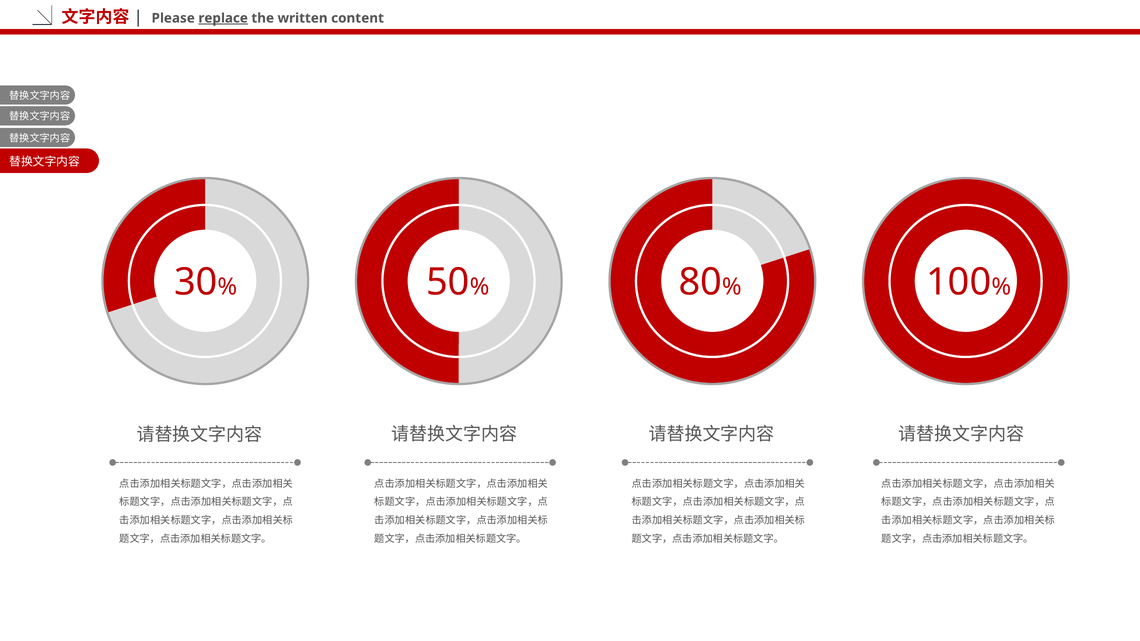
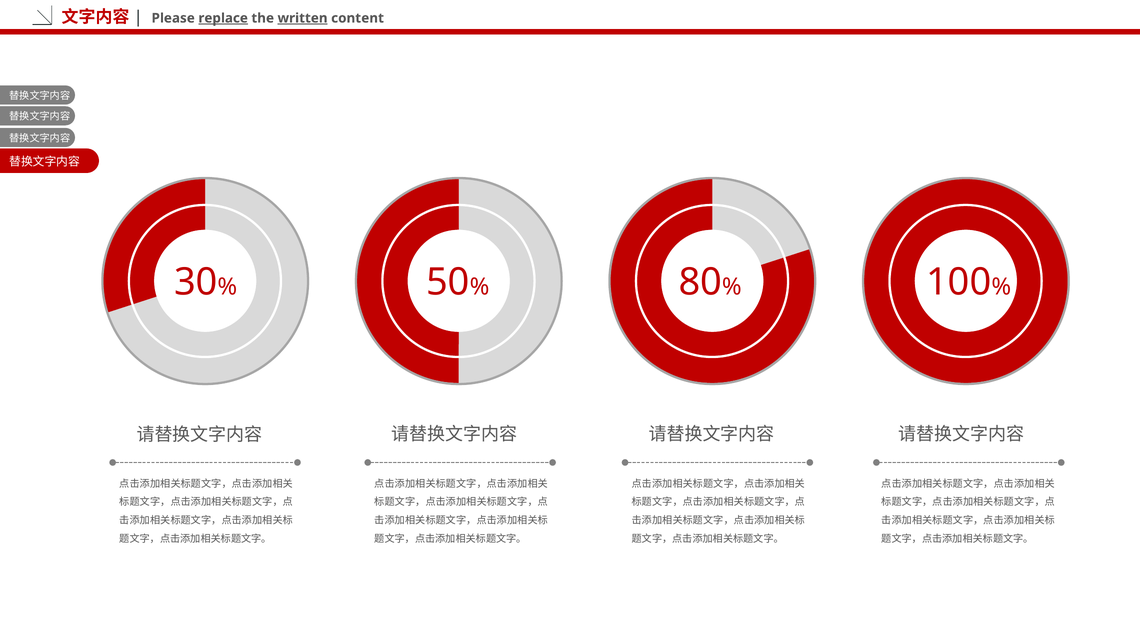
written underline: none -> present (303, 18)
